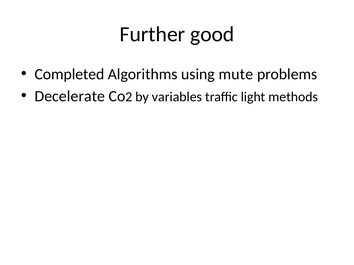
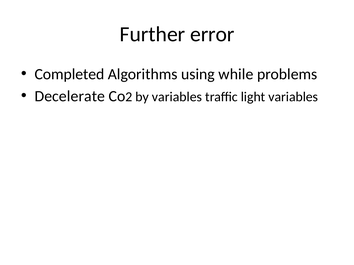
good: good -> error (212, 34)
mute: mute -> while (236, 74)
light methods: methods -> variables (293, 97)
